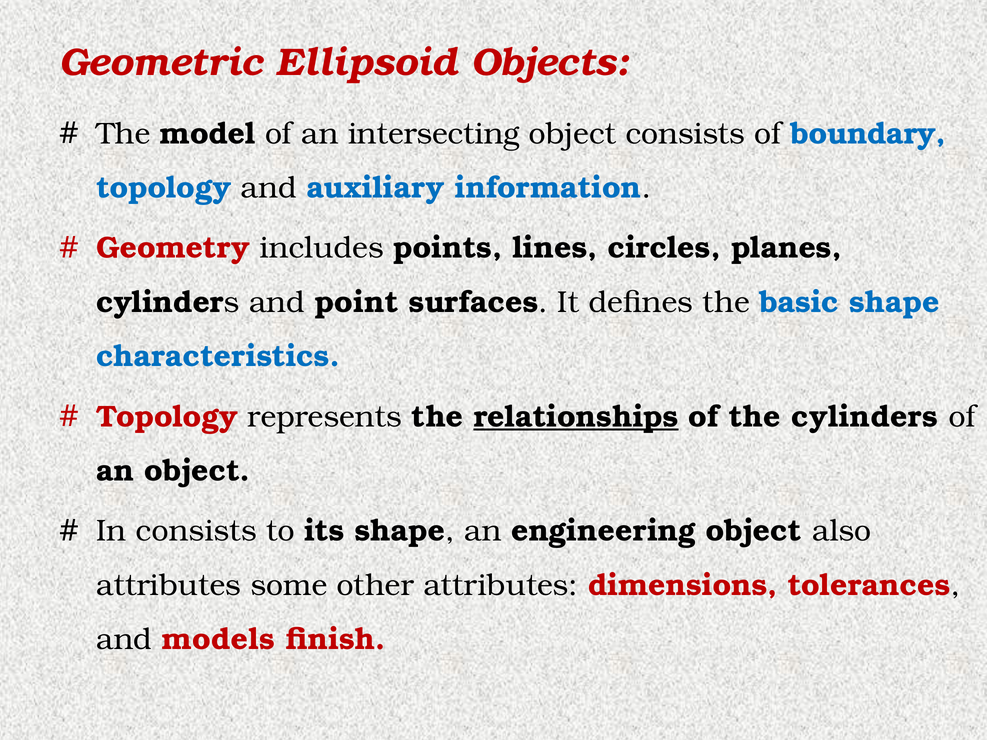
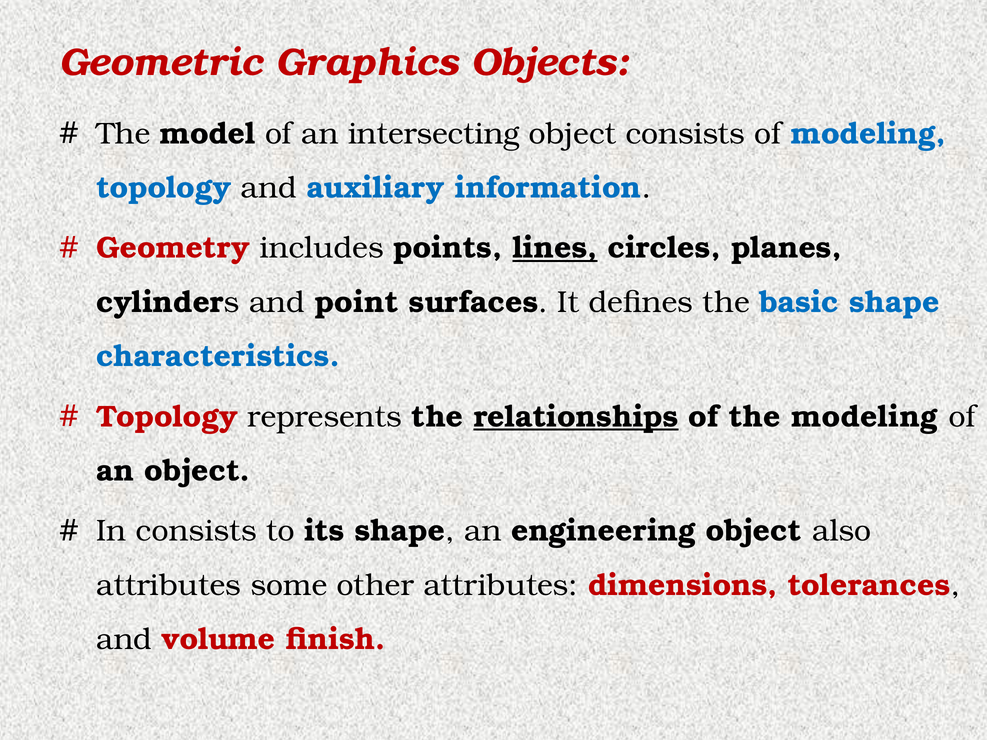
Ellipsoid: Ellipsoid -> Graphics (367, 63)
of boundary: boundary -> modeling (868, 134)
lines underline: none -> present (555, 248)
the cylinders: cylinders -> modeling (864, 417)
models: models -> volume (219, 640)
